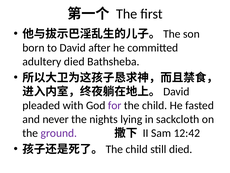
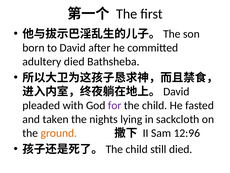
never: never -> taken (56, 119)
ground colour: purple -> orange (59, 133)
12:42: 12:42 -> 12:96 (187, 133)
